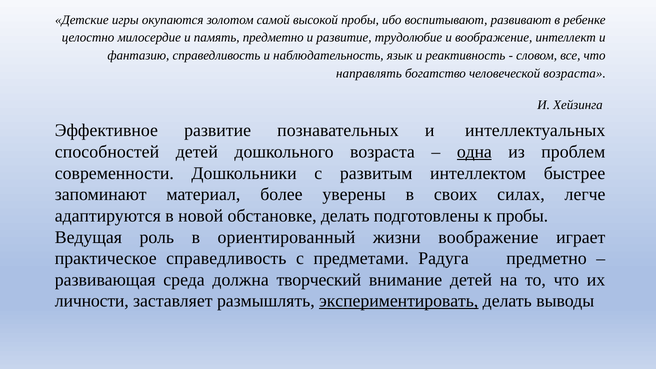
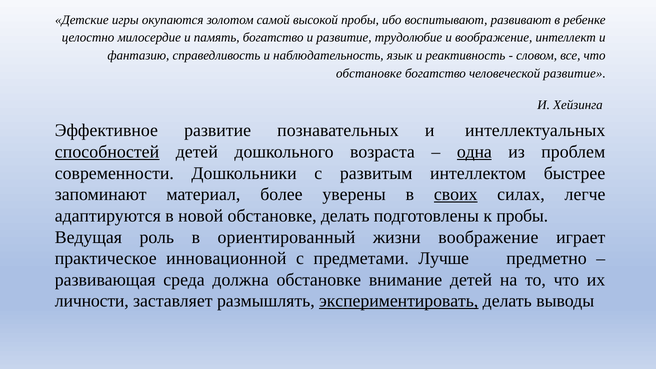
память предметно: предметно -> богатство (273, 38)
направлять: направлять -> обстановке (369, 73)
человеческой возраста: возраста -> развитие (575, 73)
способностей underline: none -> present (107, 152)
своих underline: none -> present (456, 195)
практическое справедливость: справедливость -> инновационной (226, 258)
Радуга: Радуга -> Лучше (444, 258)
должна творческий: творческий -> обстановке (319, 280)
